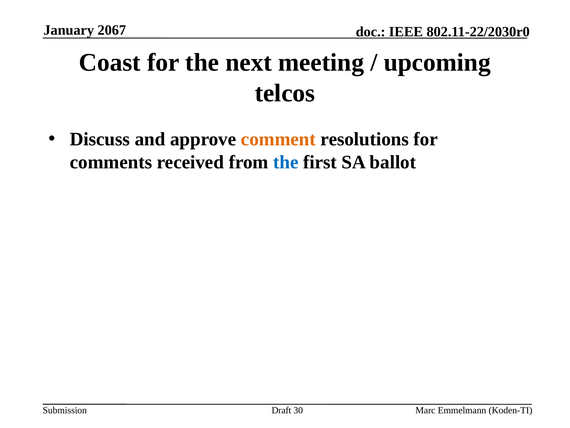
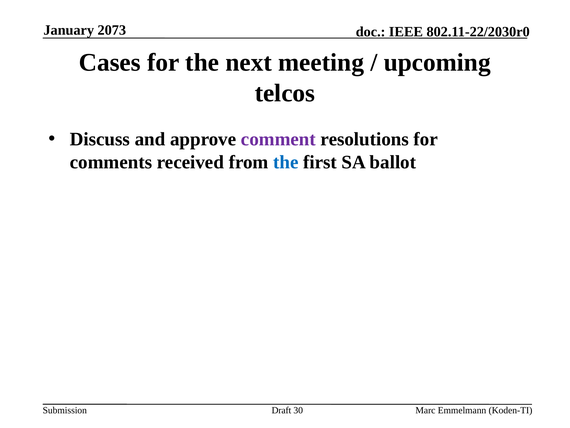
2067: 2067 -> 2073 (112, 30)
Coast: Coast -> Cases (110, 63)
comment colour: orange -> purple (278, 139)
